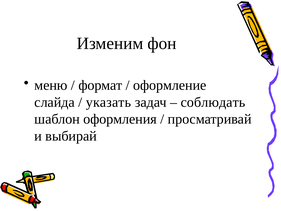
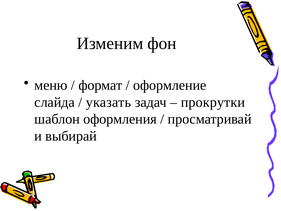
соблюдать: соблюдать -> прокрутки (213, 102)
